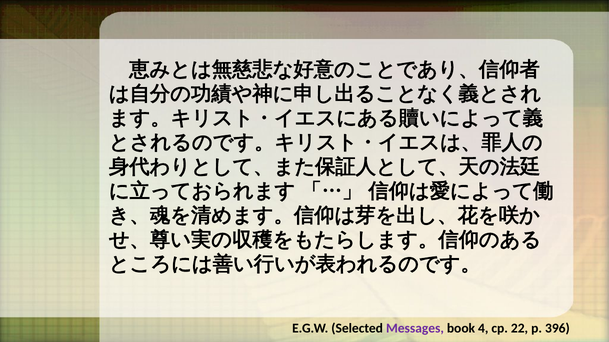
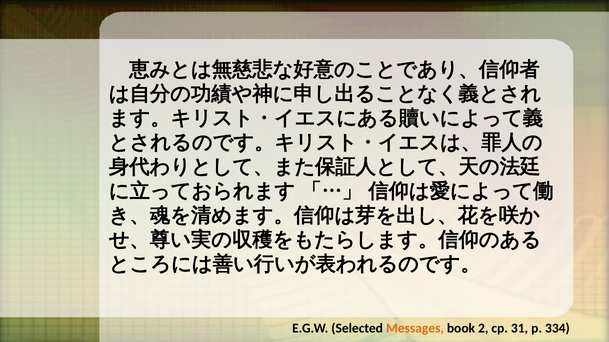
Messages colour: purple -> orange (415, 329)
4: 4 -> 2 (483, 329)
22: 22 -> 31 (520, 329)
396: 396 -> 334 (557, 329)
